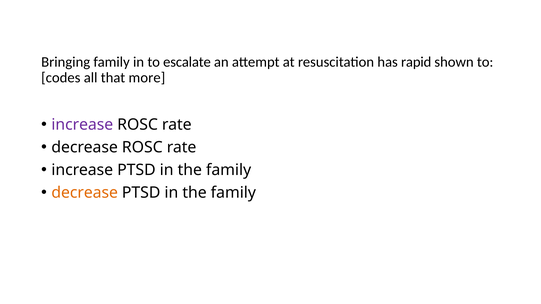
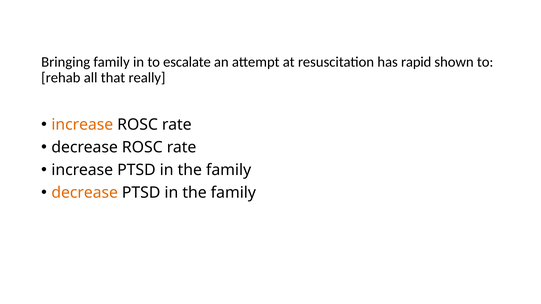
codes: codes -> rehab (61, 78)
more: more -> really (147, 78)
increase colour: purple -> orange (82, 125)
